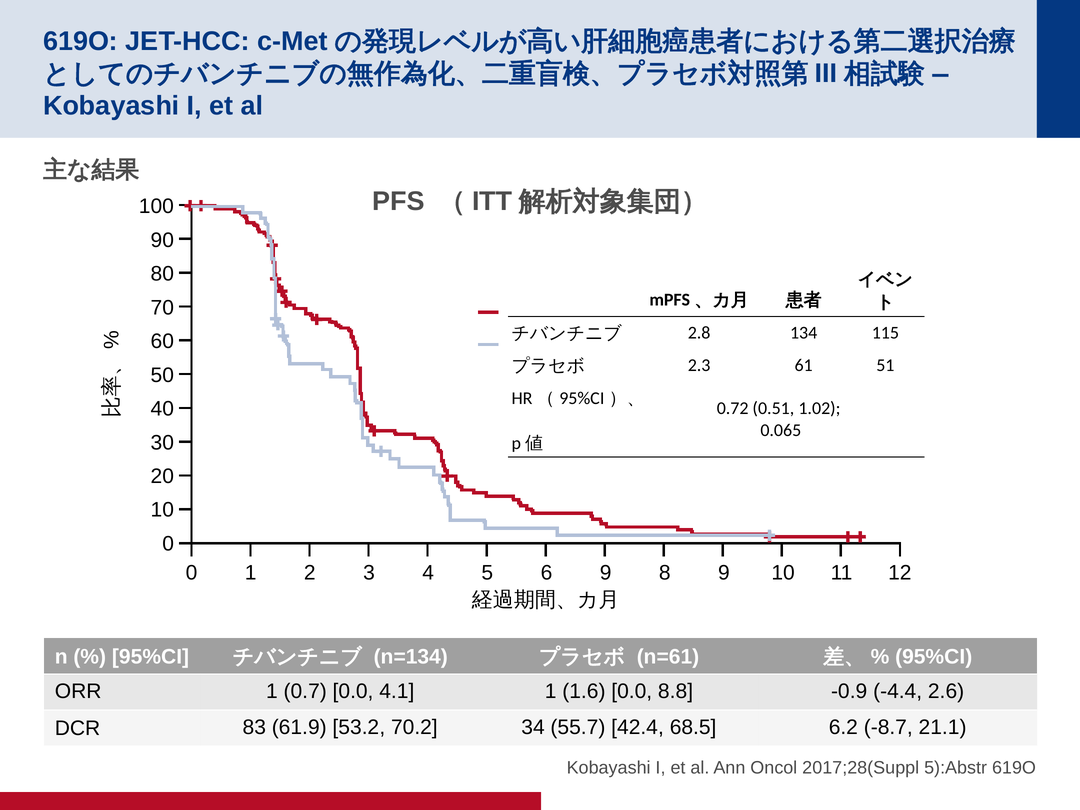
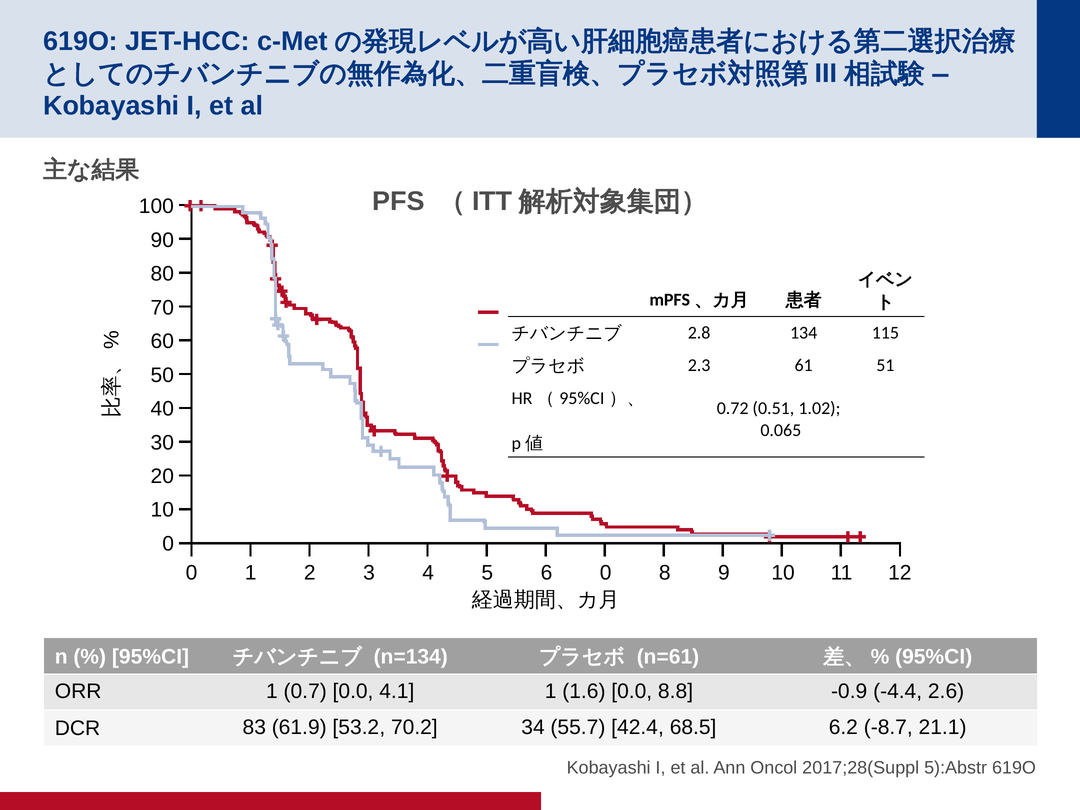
5 9: 9 -> 0 (606, 573)
